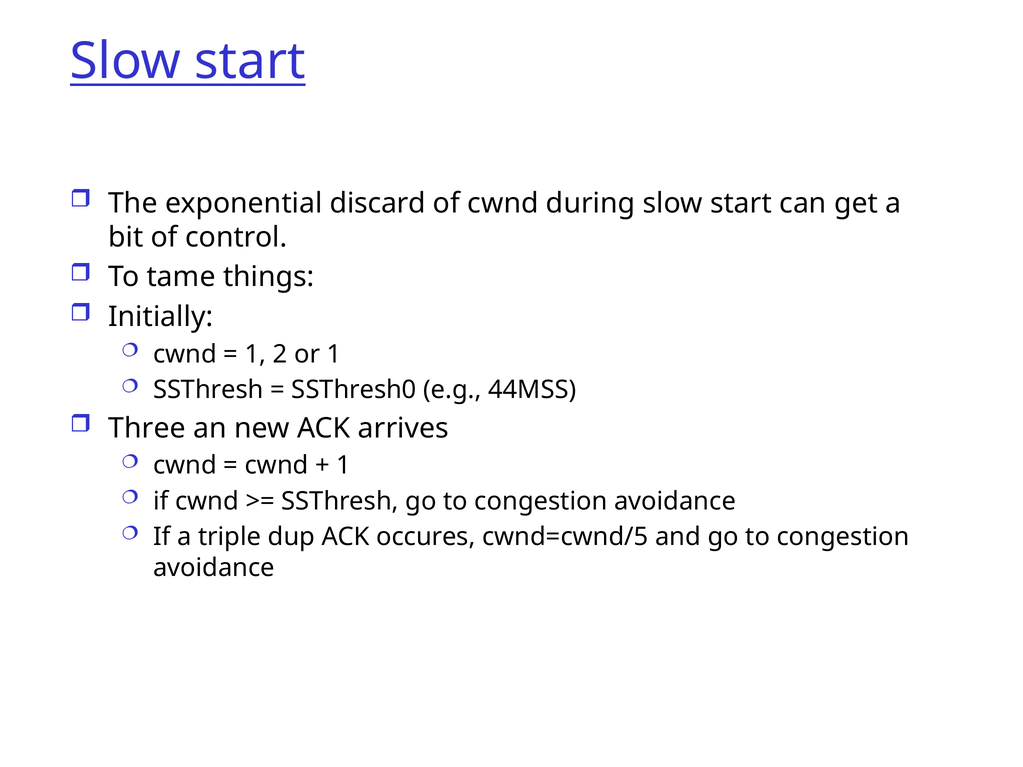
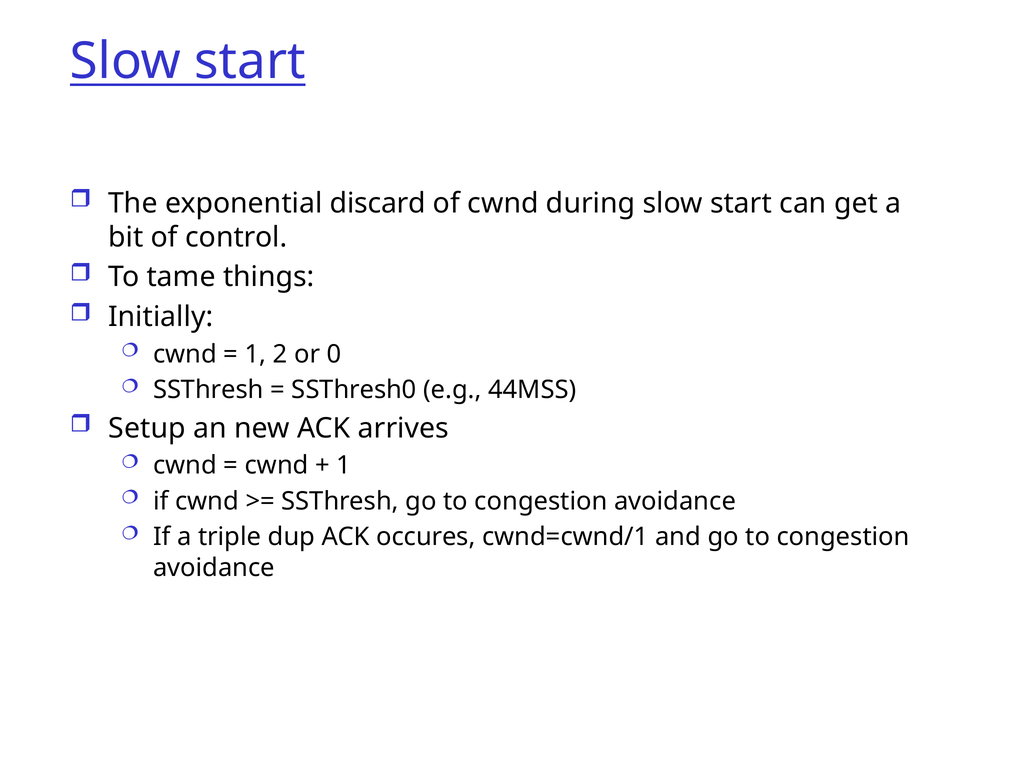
or 1: 1 -> 0 (334, 354)
Three: Three -> Setup (147, 428)
cwnd=cwnd/5: cwnd=cwnd/5 -> cwnd=cwnd/1 (565, 537)
